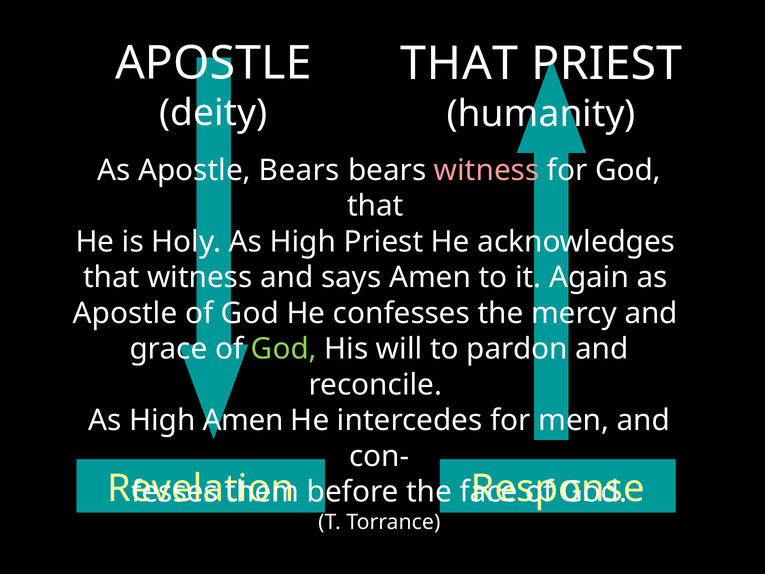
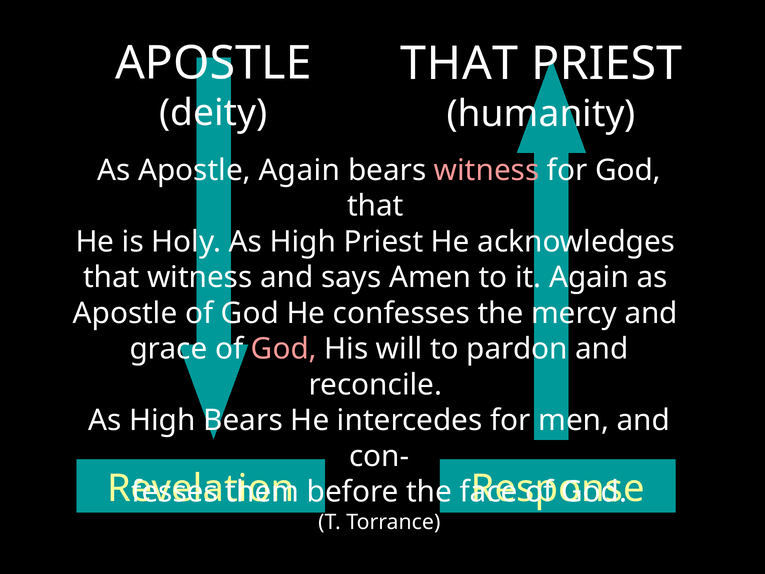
Apostle Bears: Bears -> Again (299, 170)
God colour: light green -> pink (284, 349)
High Amen: Amen -> Bears (243, 420)
